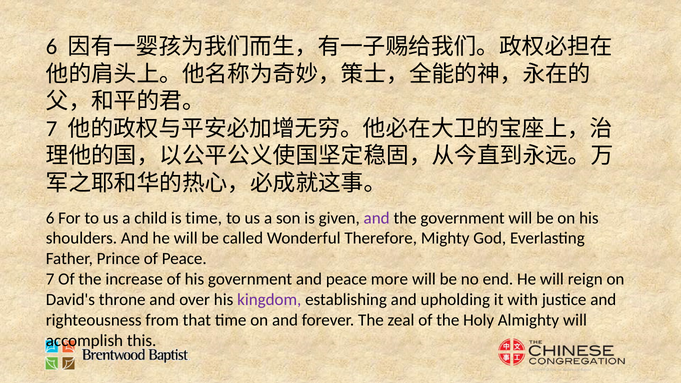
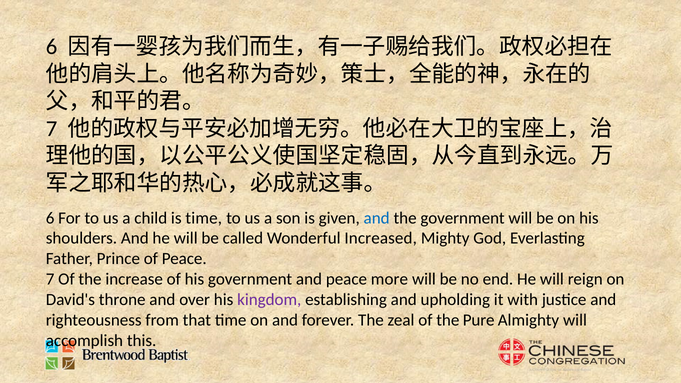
and colour: purple -> blue (377, 218)
Therefore: Therefore -> Increased (381, 238)
Holy: Holy -> Pure (479, 320)
